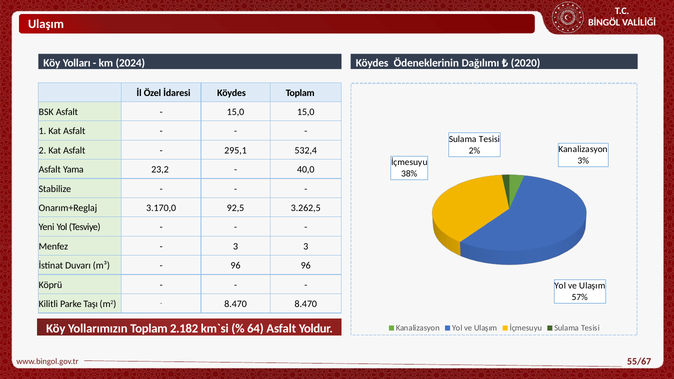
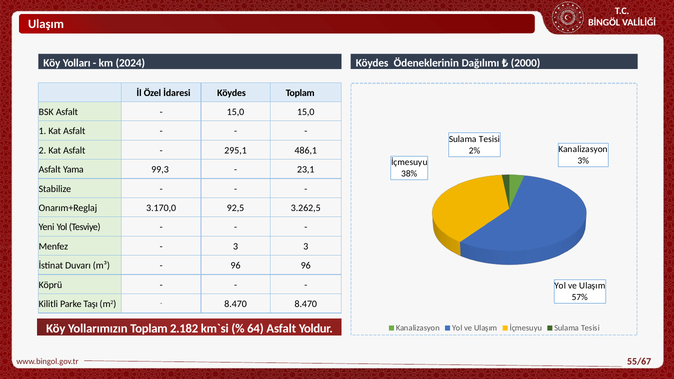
2020: 2020 -> 2000 (526, 63)
532,4: 532,4 -> 486,1 (306, 150)
23,2: 23,2 -> 99,3 (160, 170)
40,0: 40,0 -> 23,1 (306, 170)
